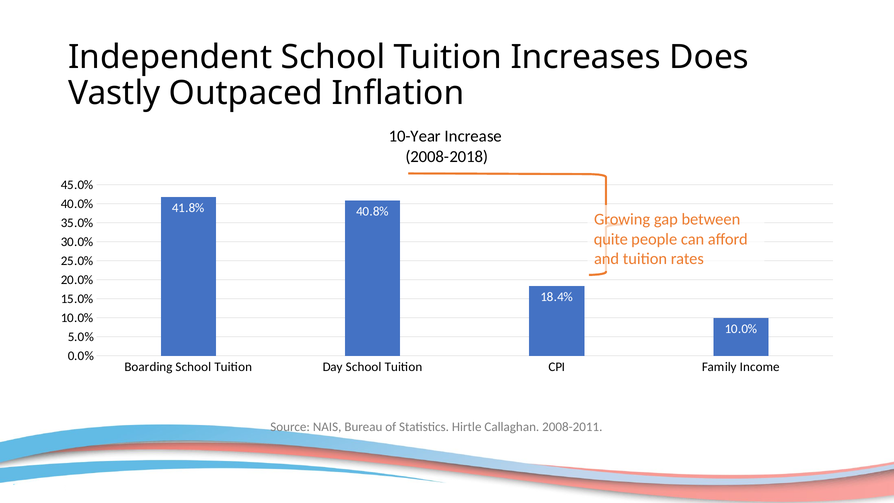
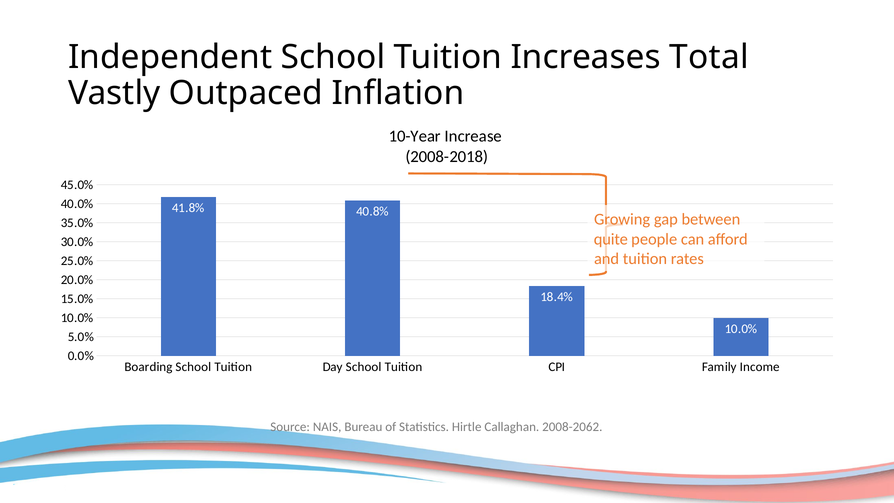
Does: Does -> Total (709, 57)
2008-2011: 2008-2011 -> 2008-2062 (572, 427)
